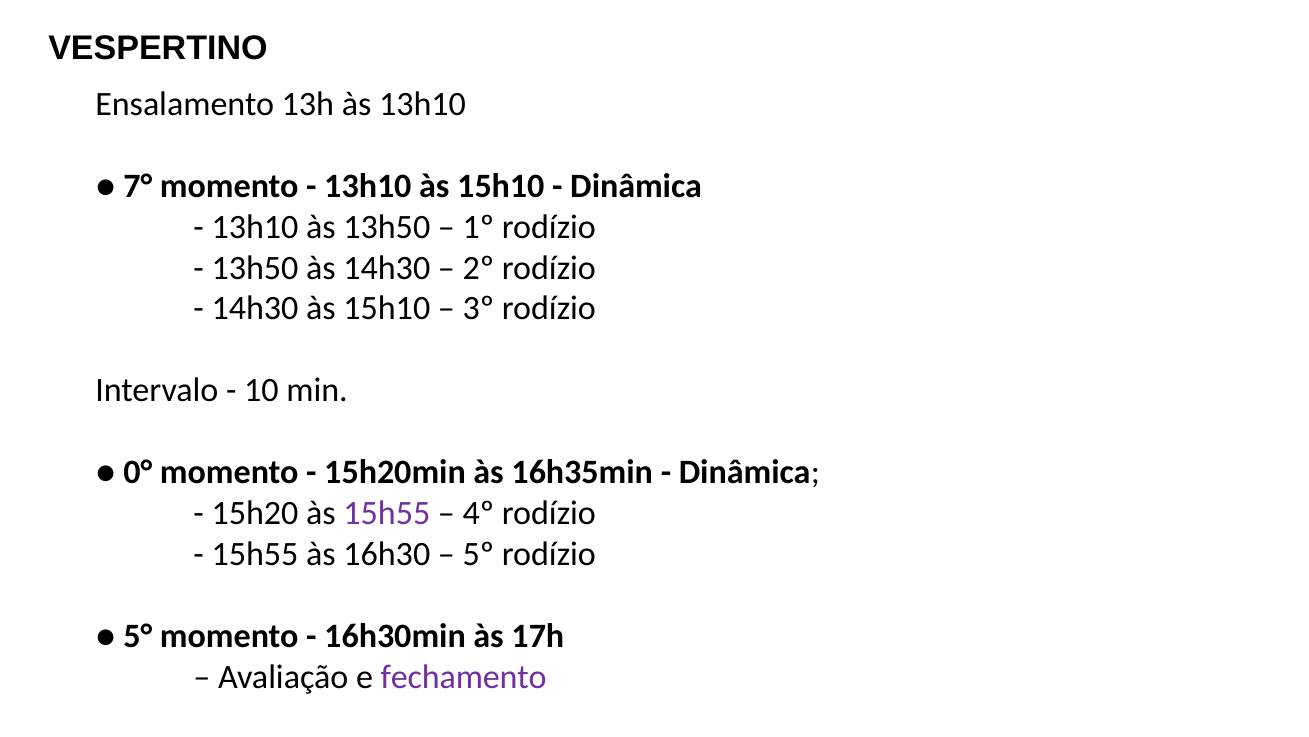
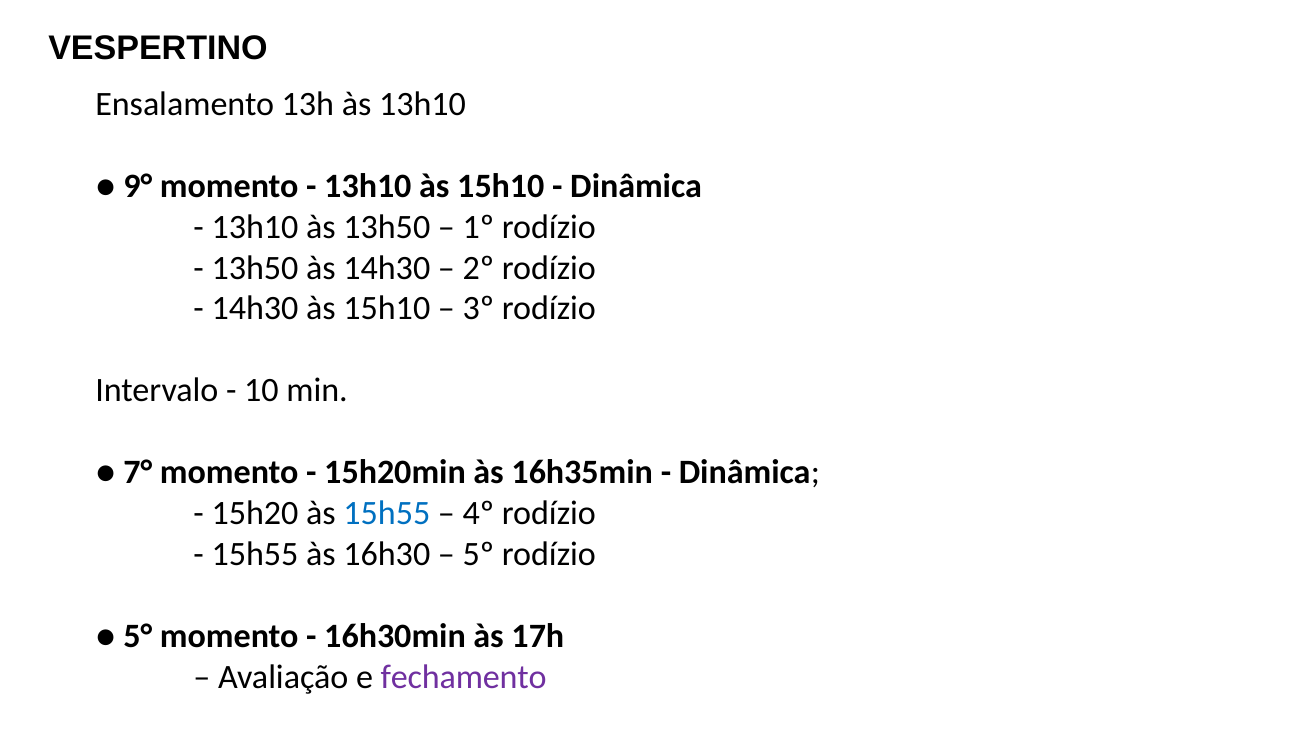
7°: 7° -> 9° (138, 186)
0°: 0° -> 7° (138, 472)
15h55 colour: purple -> blue (387, 513)
